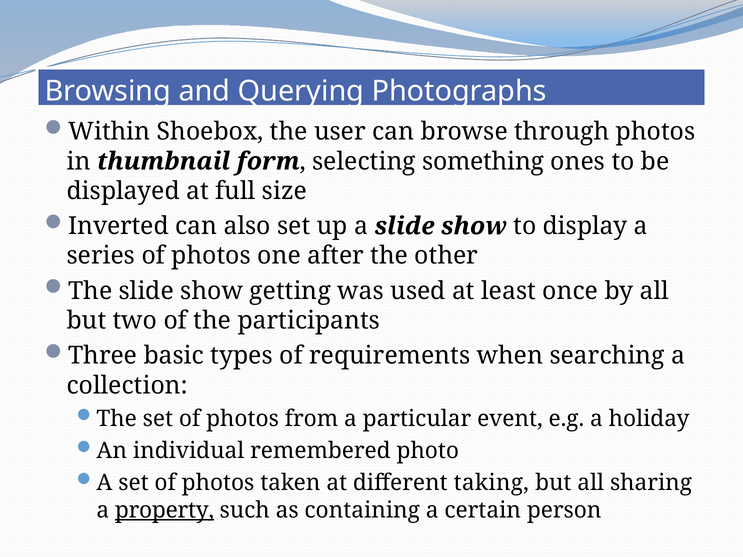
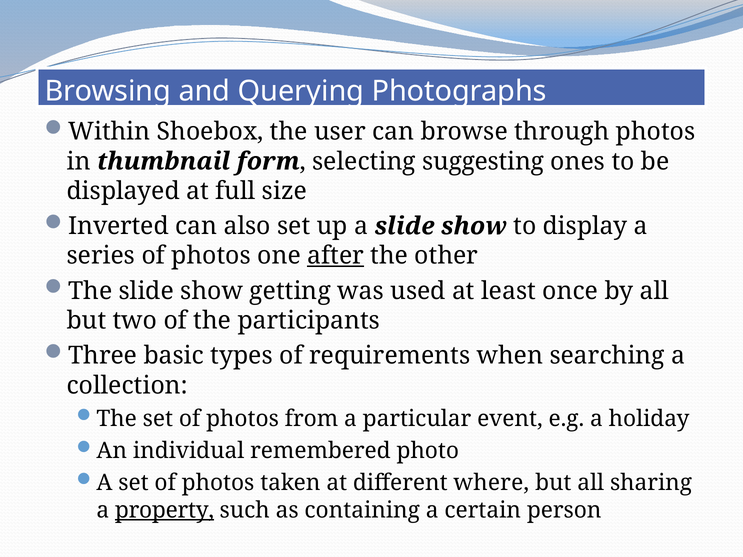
something: something -> suggesting (483, 161)
after underline: none -> present (336, 256)
taking: taking -> where (491, 483)
